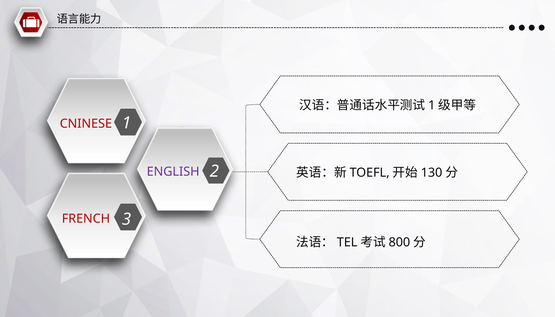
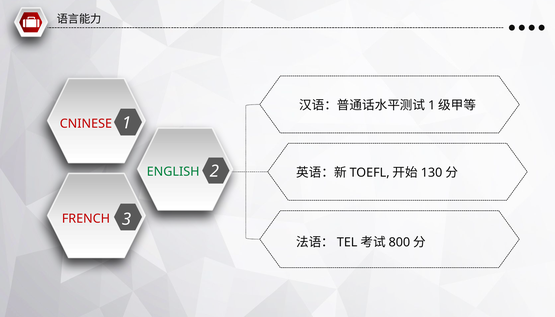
ENGLISH colour: purple -> green (173, 172)
